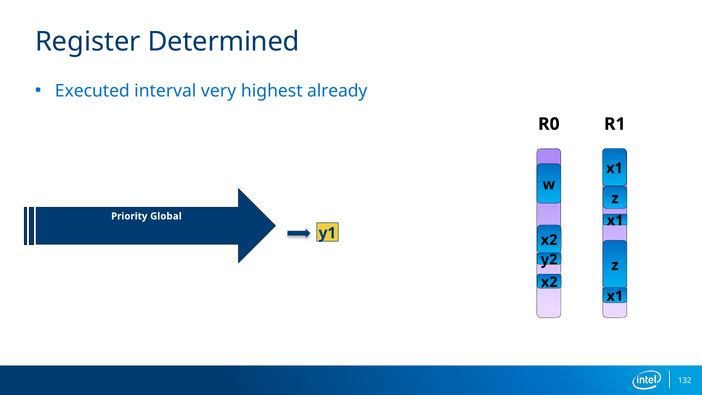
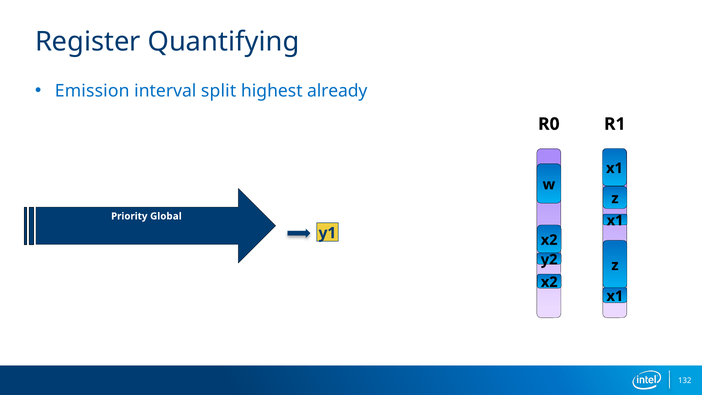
Determined: Determined -> Quantifying (224, 42)
Executed: Executed -> Emission (92, 91)
very: very -> split (219, 91)
